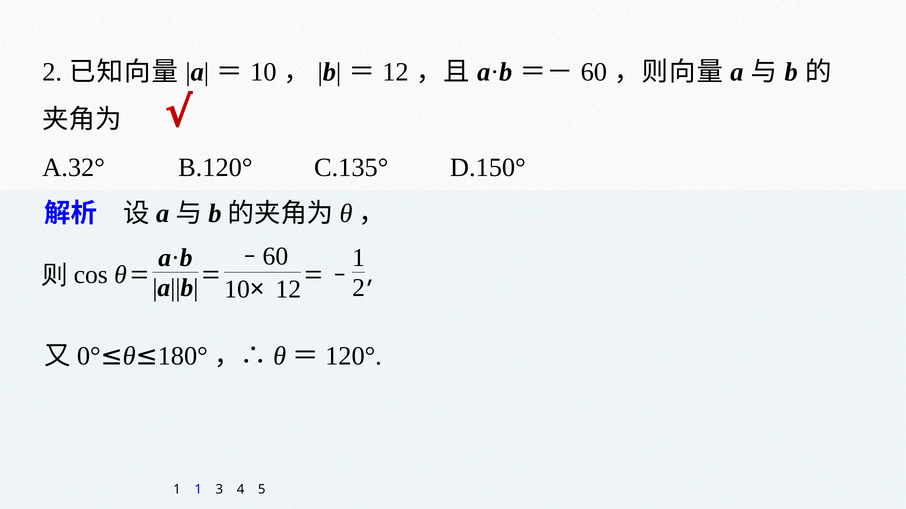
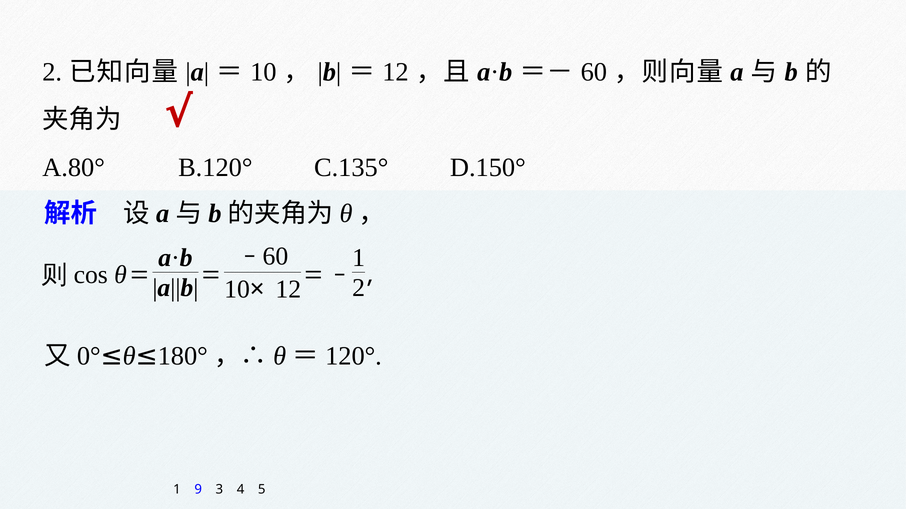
A.32°: A.32° -> A.80° (74, 168)
1 1: 1 -> 9 (198, 490)
